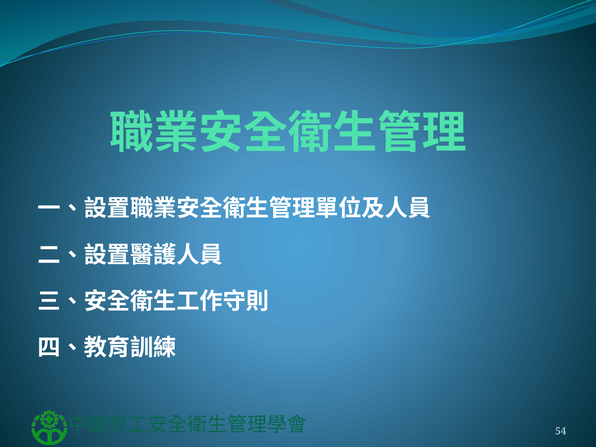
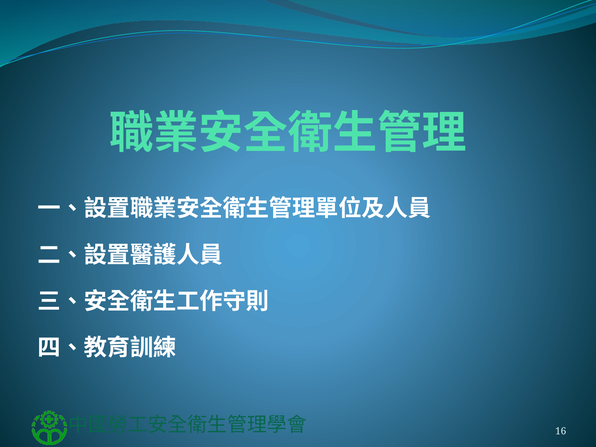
54: 54 -> 16 (561, 431)
